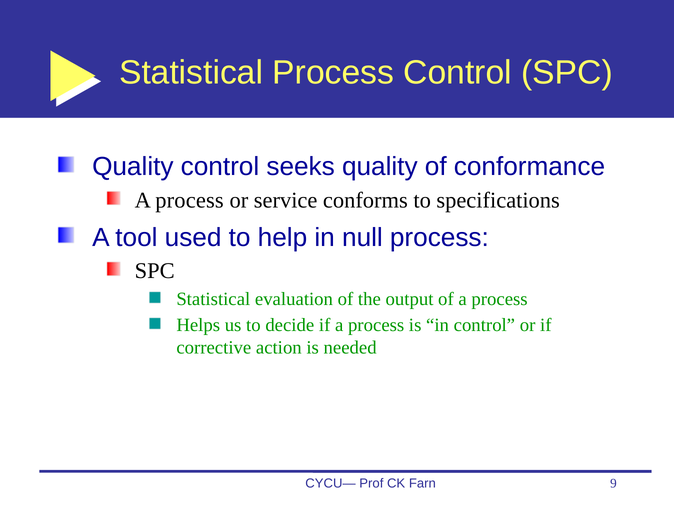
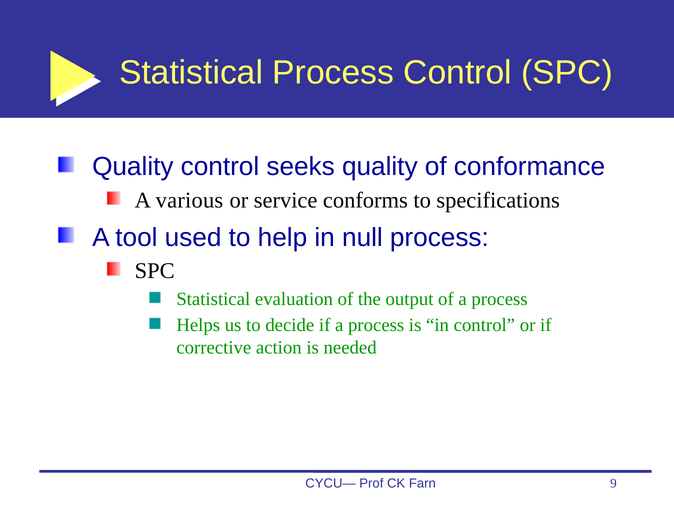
process: process -> various (189, 200)
